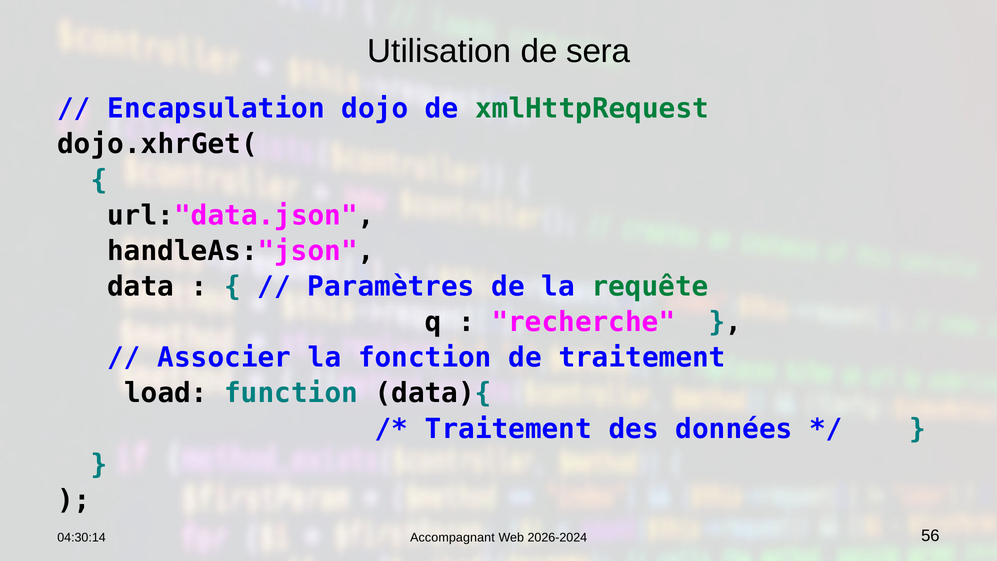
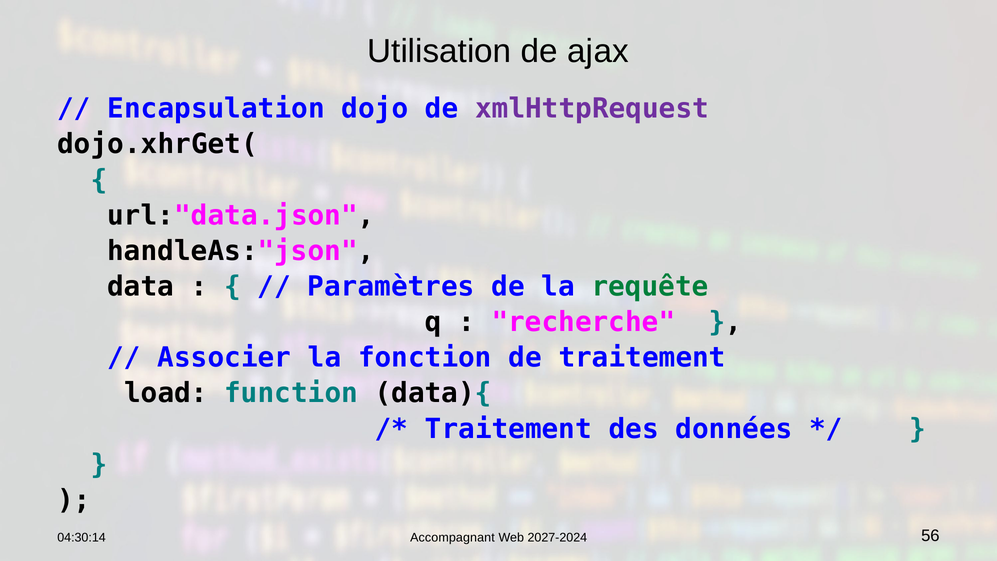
sera: sera -> ajax (598, 51)
xmlHttpRequest colour: green -> purple (592, 109)
2026-2024: 2026-2024 -> 2027-2024 (557, 538)
